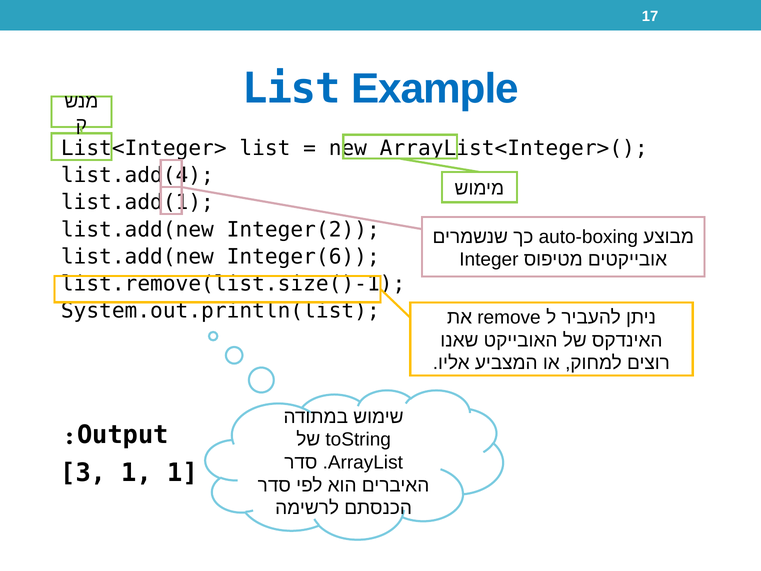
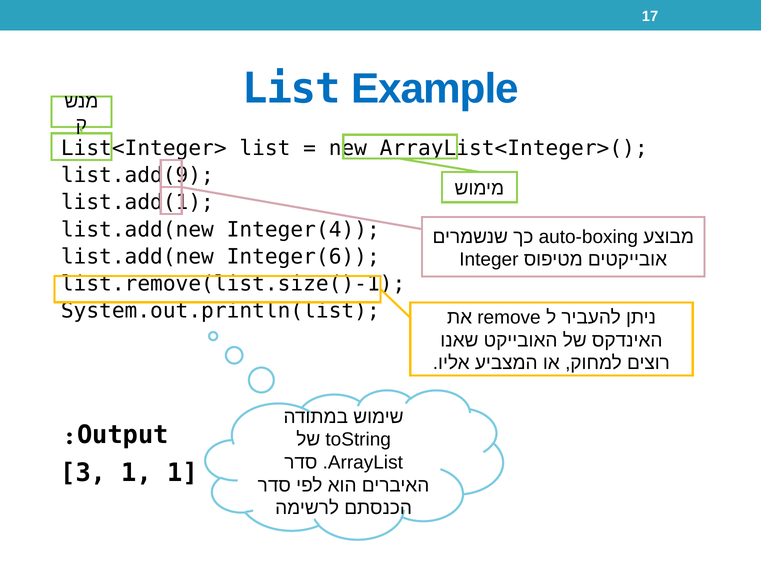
list.add(4: list.add(4 -> list.add(9 (137, 175)
Integer(2: Integer(2 -> Integer(4 (303, 229)
